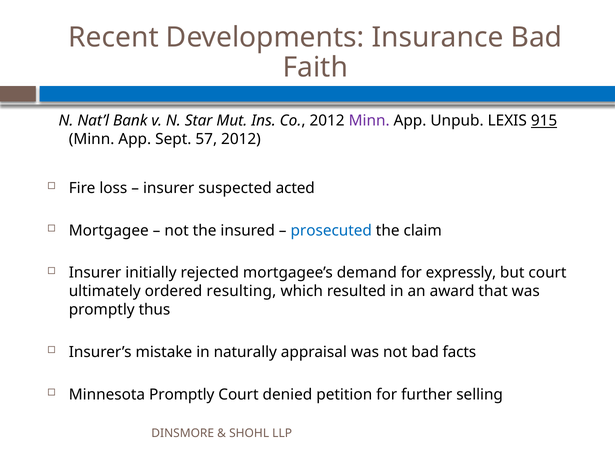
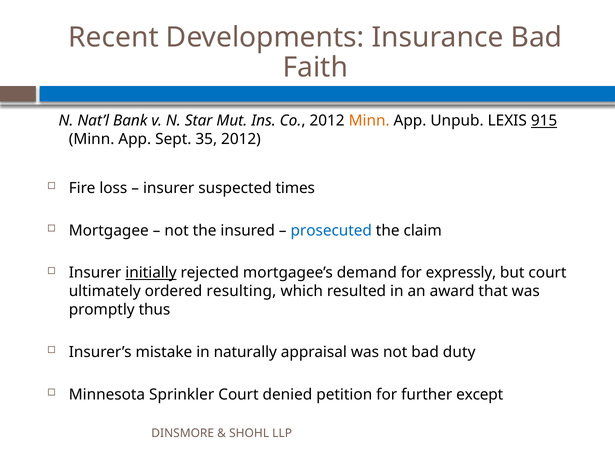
Minn colour: purple -> orange (369, 121)
57: 57 -> 35 (206, 139)
acted: acted -> times (295, 188)
initially underline: none -> present (151, 273)
facts: facts -> duty (459, 352)
Minnesota Promptly: Promptly -> Sprinkler (182, 395)
selling: selling -> except (480, 395)
